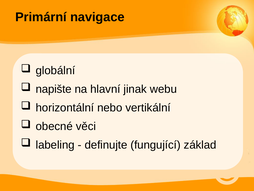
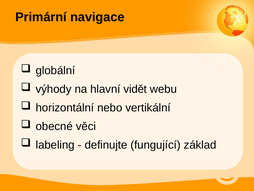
napište: napište -> výhody (54, 89)
jinak: jinak -> vidět (135, 89)
